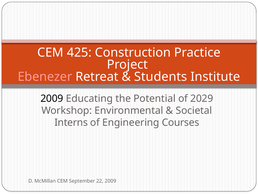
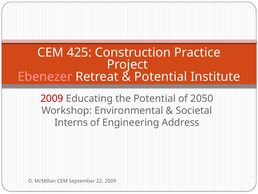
Students: Students -> Potential (161, 76)
2009 colour: black -> red (52, 98)
2029: 2029 -> 2050 (202, 98)
Courses: Courses -> Address (181, 122)
